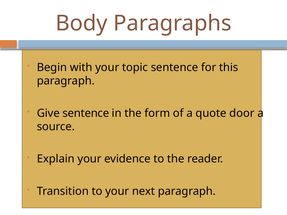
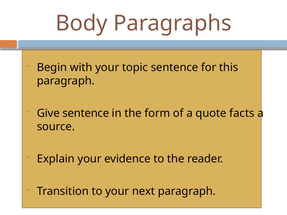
door: door -> facts (242, 113)
